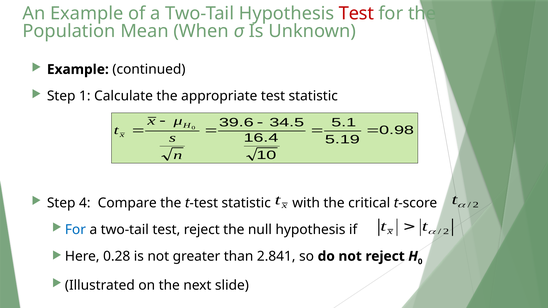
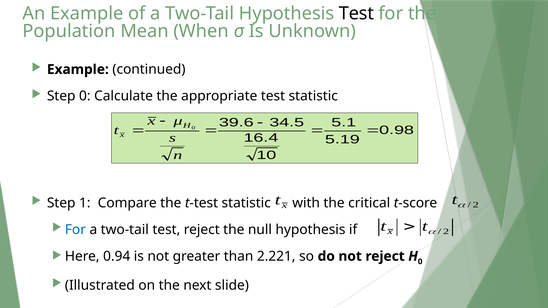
Test colour: red -> black (356, 13)
Step 1: 1 -> 0 (85, 96)
4: 4 -> 1 (85, 203)
0.28: 0.28 -> 0.94 (117, 256)
2.841: 2.841 -> 2.221 (276, 256)
